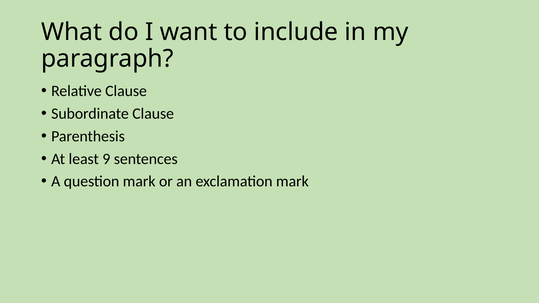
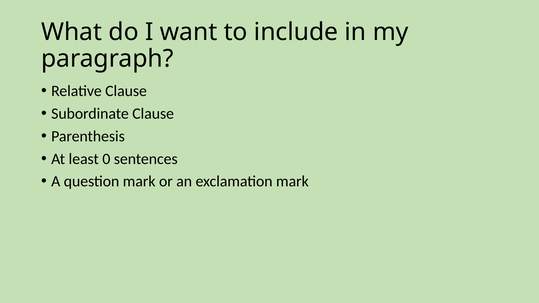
9: 9 -> 0 (106, 159)
